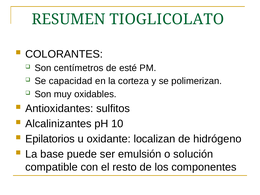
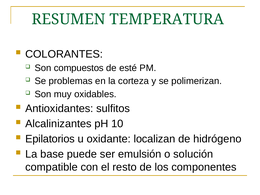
TIOGLICOLATO: TIOGLICOLATO -> TEMPERATURA (167, 19)
centímetros: centímetros -> compuestos (79, 68)
capacidad: capacidad -> problemas (71, 81)
